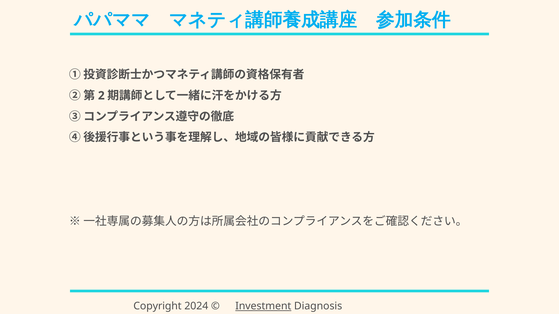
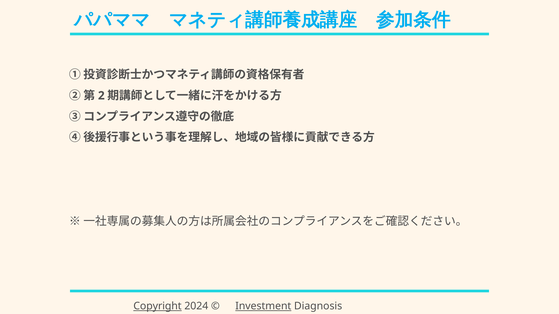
Copyright underline: none -> present (157, 307)
